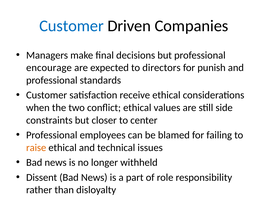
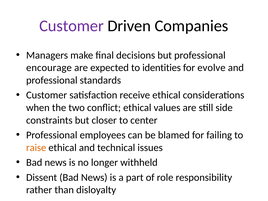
Customer colour: blue -> purple (72, 26)
directors: directors -> identities (162, 68)
punish: punish -> evolve (211, 68)
